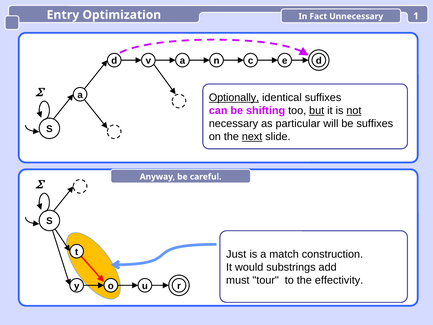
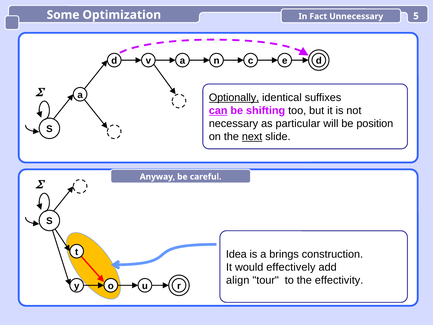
Entry: Entry -> Some (63, 15)
1: 1 -> 5 (416, 16)
can underline: none -> present (218, 111)
but underline: present -> none (317, 111)
not underline: present -> none (354, 111)
be suffixes: suffixes -> position (375, 124)
Just: Just -> Idea (236, 254)
match: match -> brings (284, 254)
substrings: substrings -> effectively (291, 267)
must: must -> align (238, 280)
